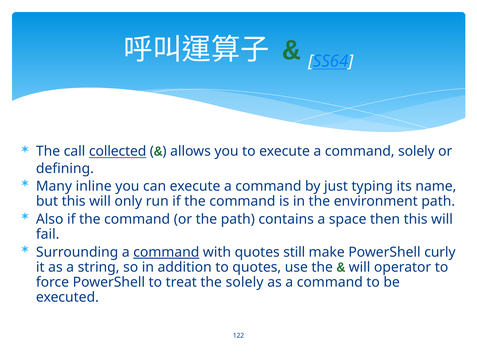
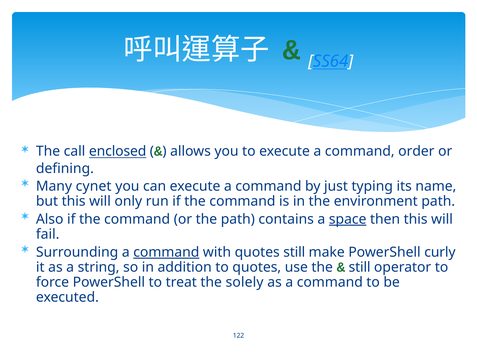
collected: collected -> enclosed (118, 151)
command solely: solely -> order (416, 151)
inline: inline -> cynet (94, 186)
space underline: none -> present (348, 219)
will: will -> still (360, 267)
